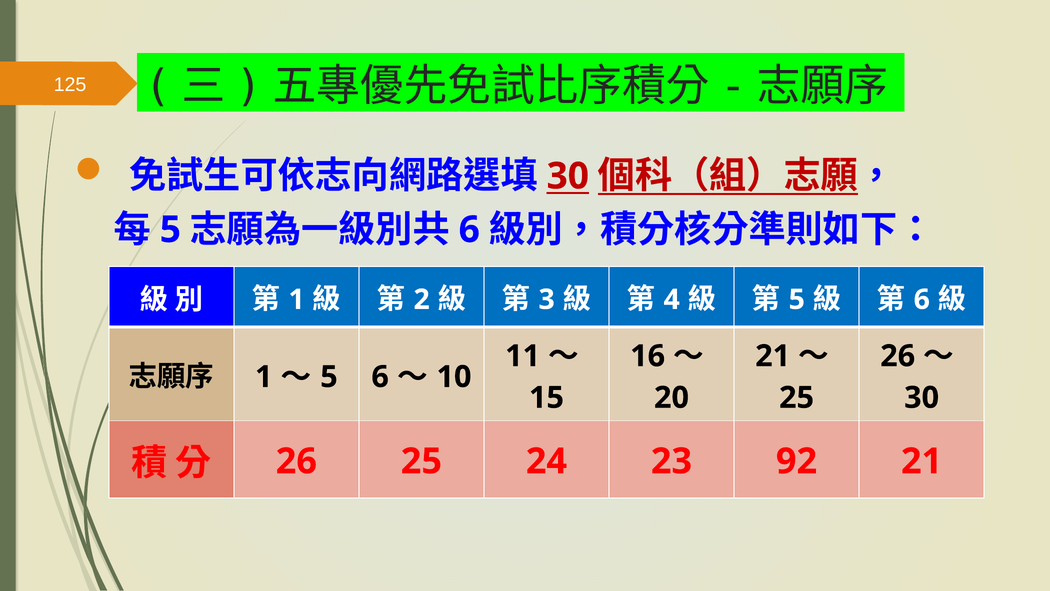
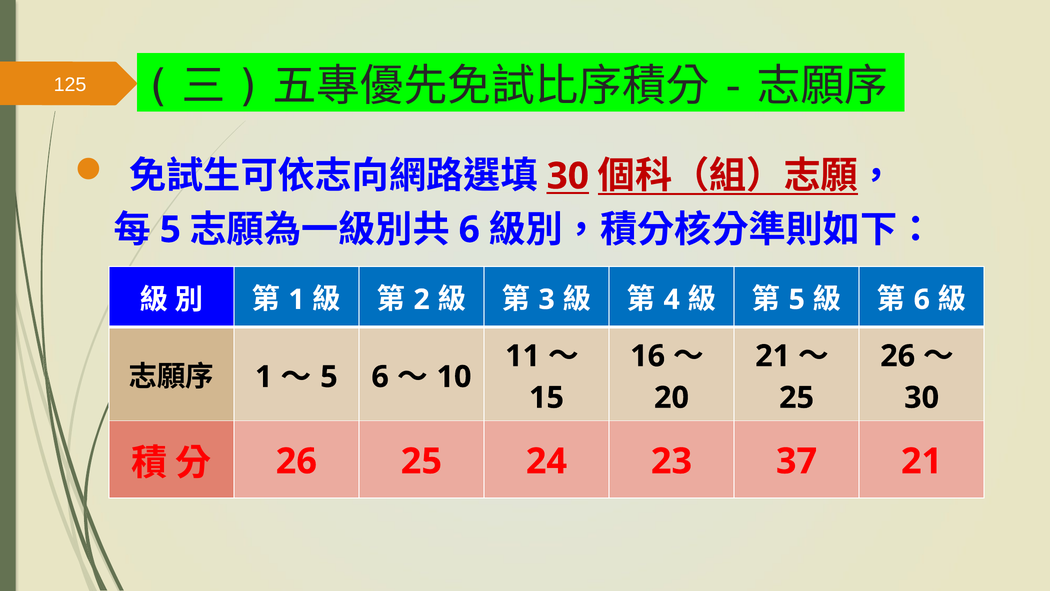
92: 92 -> 37 (797, 461)
